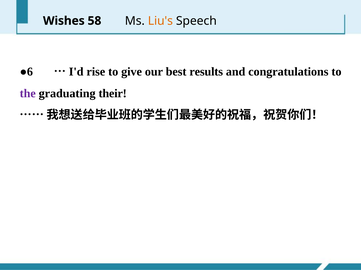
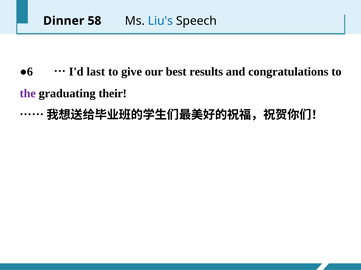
Wishes: Wishes -> Dinner (64, 21)
Liu's colour: orange -> blue (160, 21)
rise: rise -> last (96, 72)
